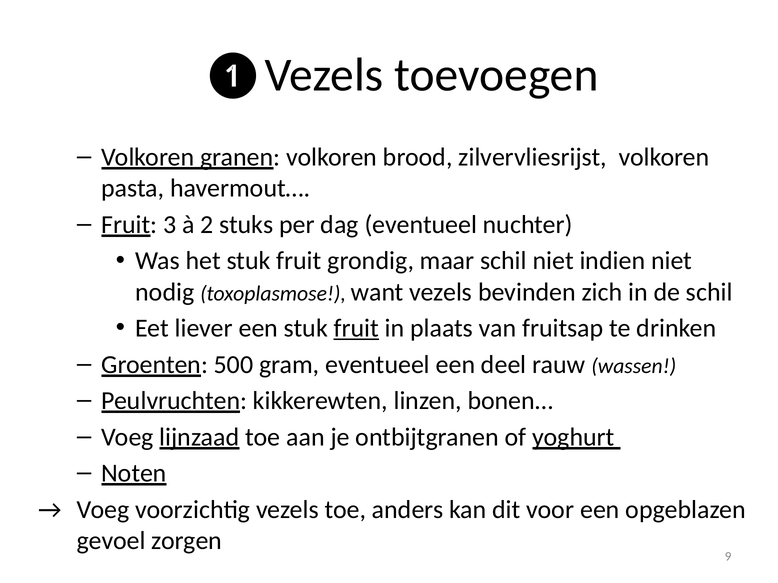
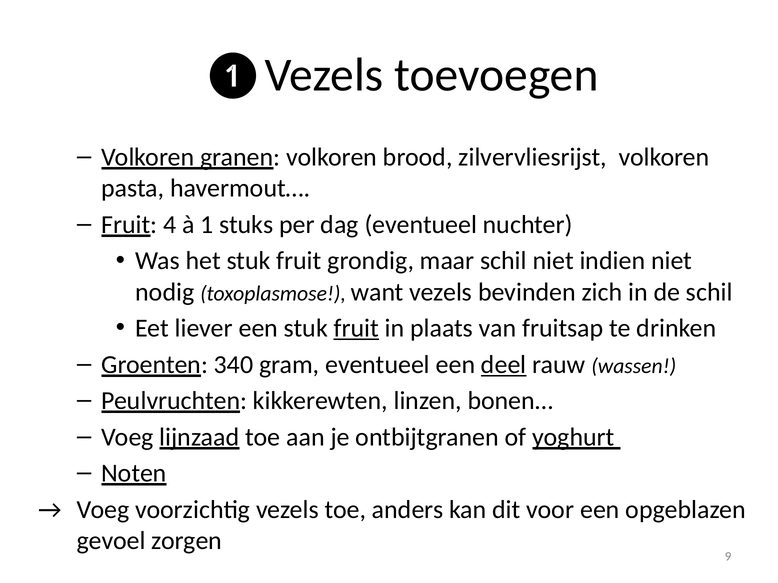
3: 3 -> 4 (170, 225)
2: 2 -> 1 (207, 225)
500: 500 -> 340 (234, 365)
deel underline: none -> present (504, 365)
